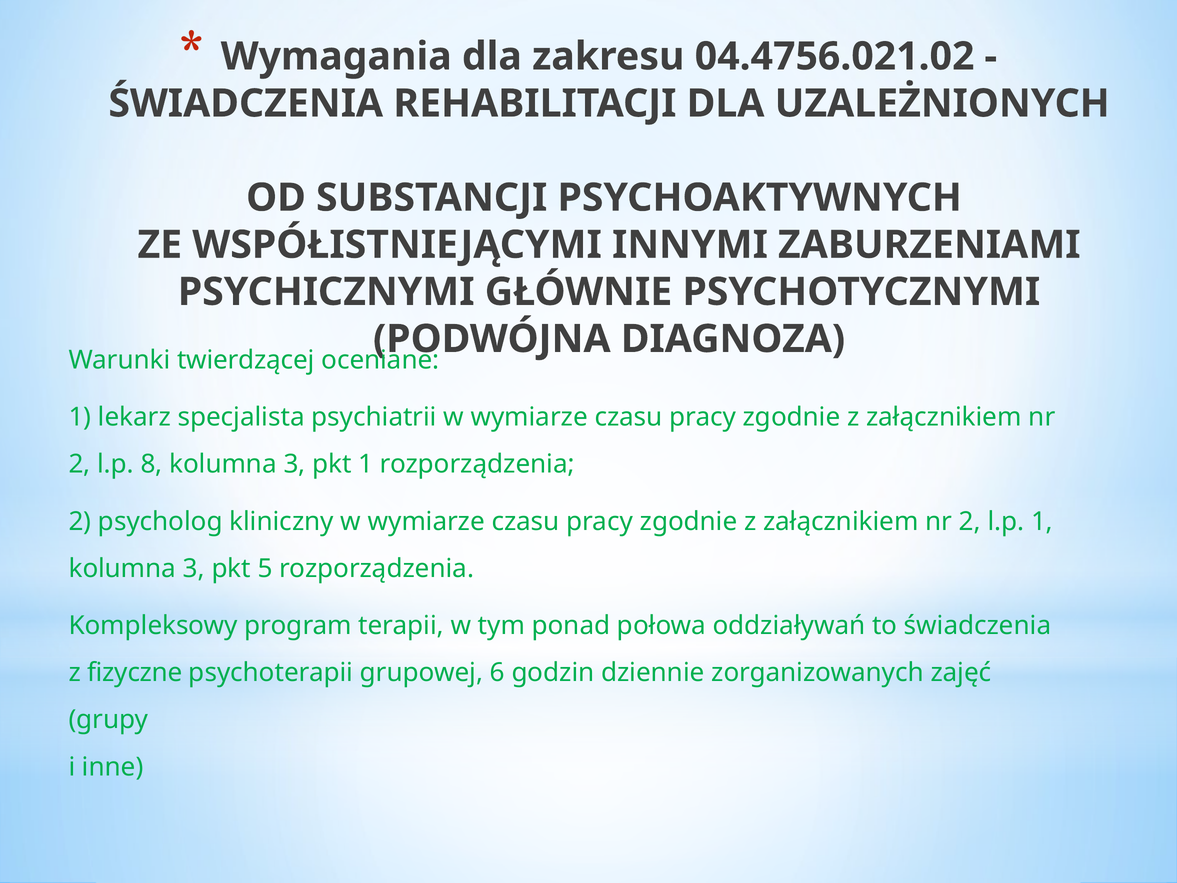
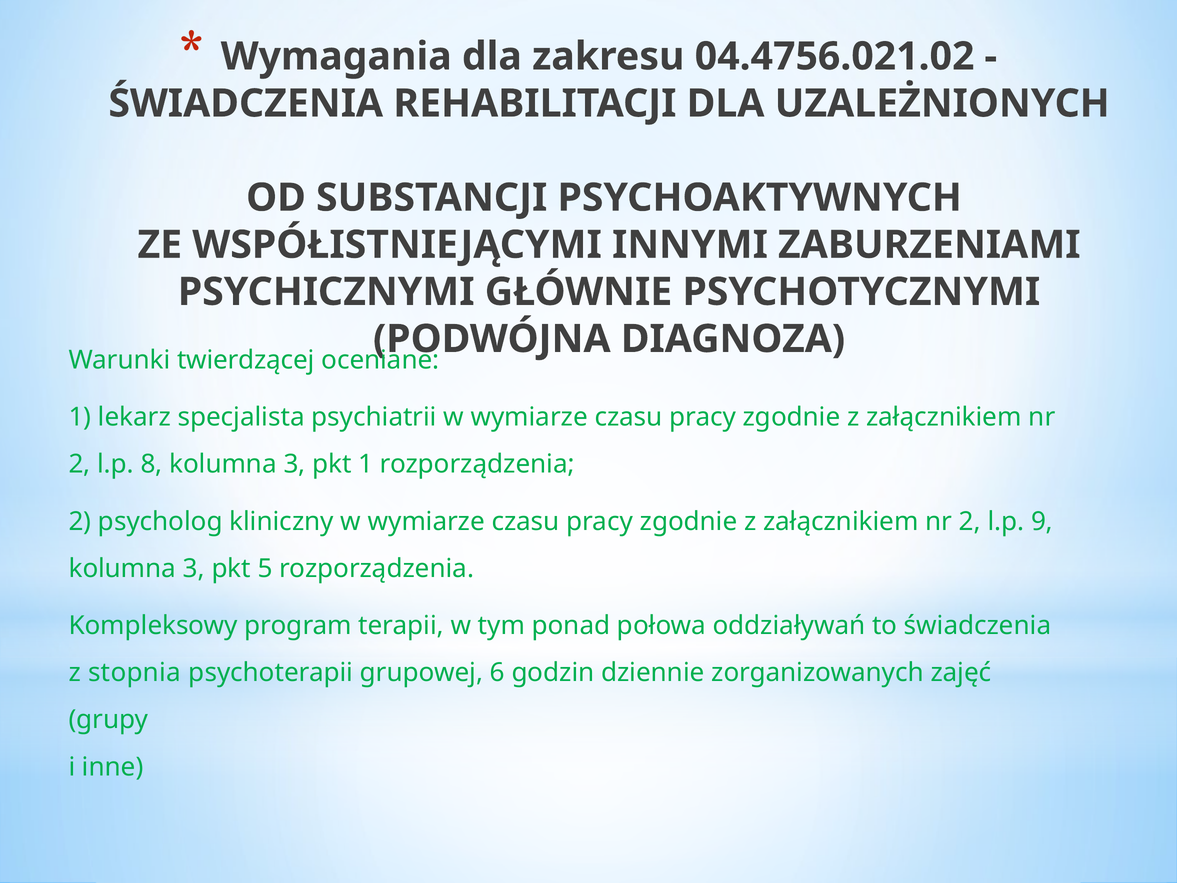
l.p 1: 1 -> 9 (1042, 521)
fizyczne: fizyczne -> stopnia (135, 673)
